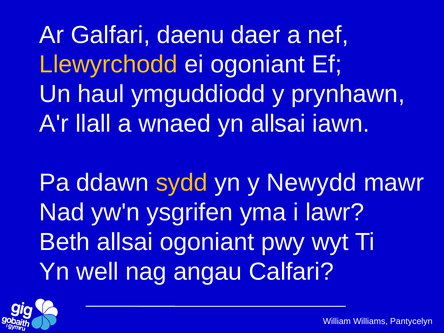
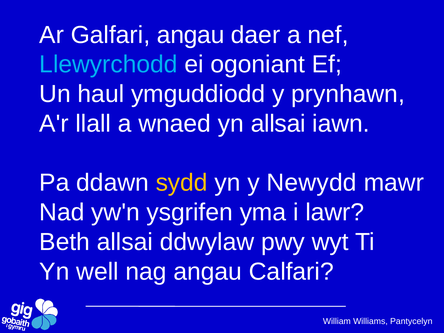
Galfari daenu: daenu -> angau (191, 35)
Llewyrchodd colour: yellow -> light blue (108, 64)
allsai ogoniant: ogoniant -> ddwylaw (207, 242)
